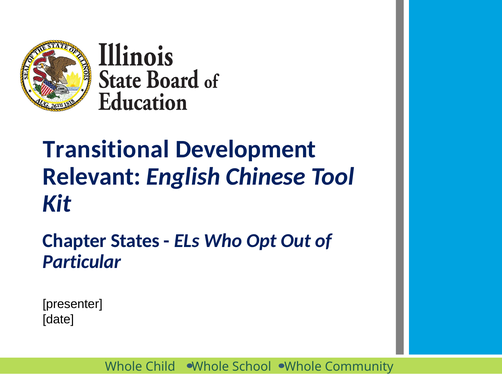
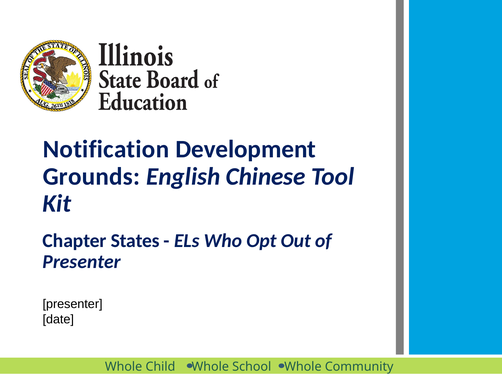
Transitional: Transitional -> Notification (106, 149)
Relevant: Relevant -> Grounds (91, 176)
Particular: Particular -> Presenter (82, 261)
